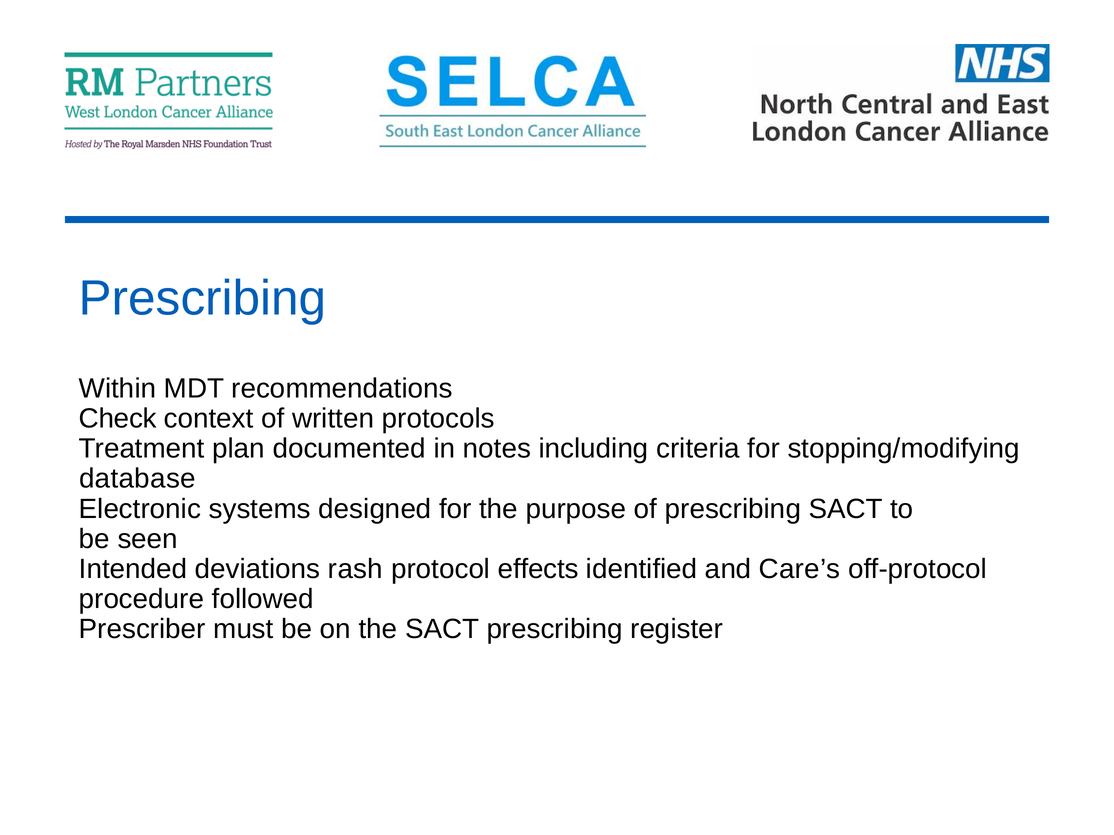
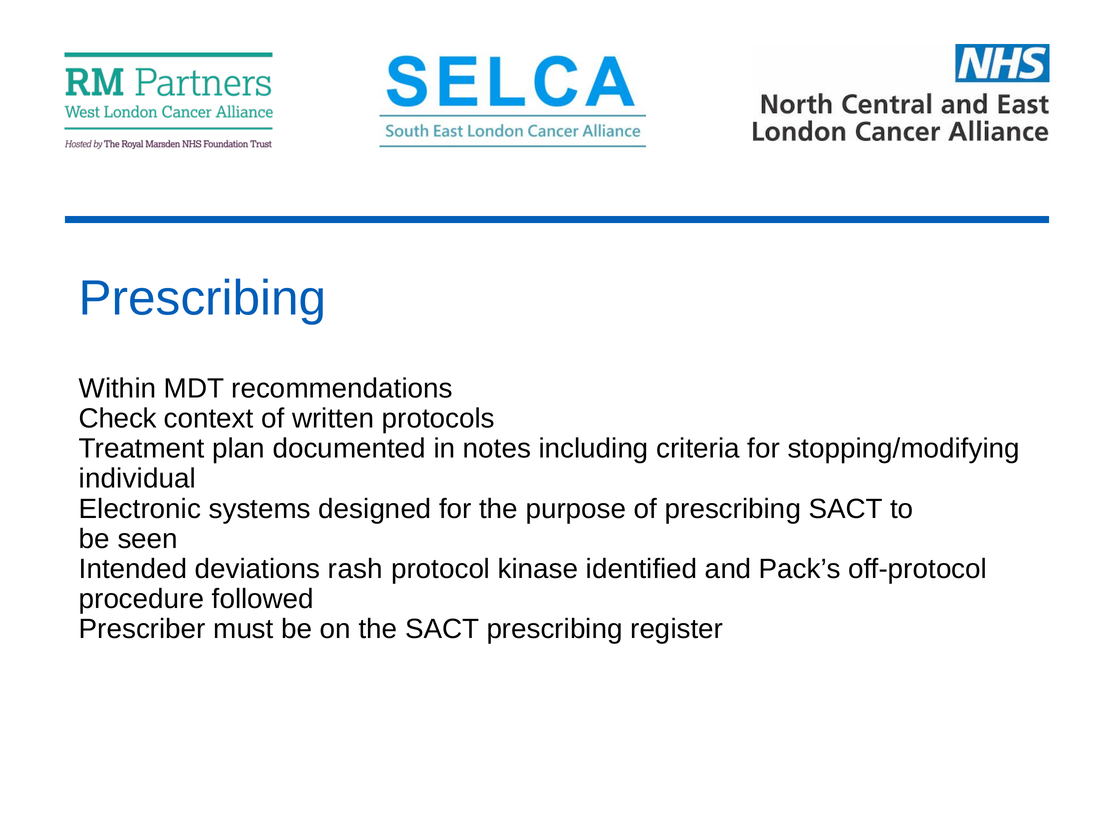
database: database -> individual (138, 479)
effects: effects -> kinase (538, 569)
Care’s: Care’s -> Pack’s (800, 569)
